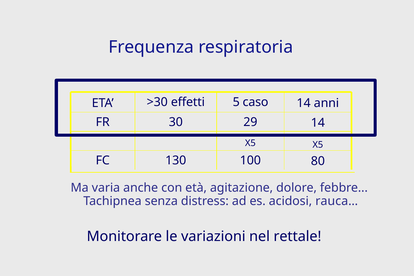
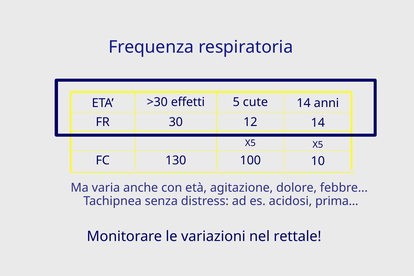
caso: caso -> cute (255, 102)
29: 29 -> 12 (250, 122)
80: 80 -> 10 (318, 161)
rauca…: rauca… -> prima… (337, 201)
